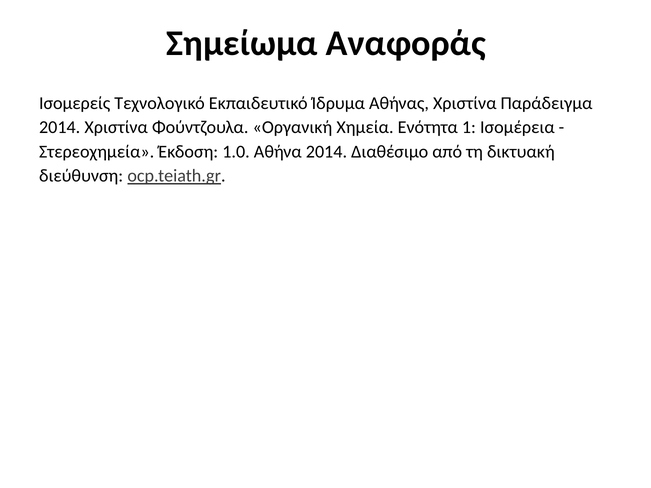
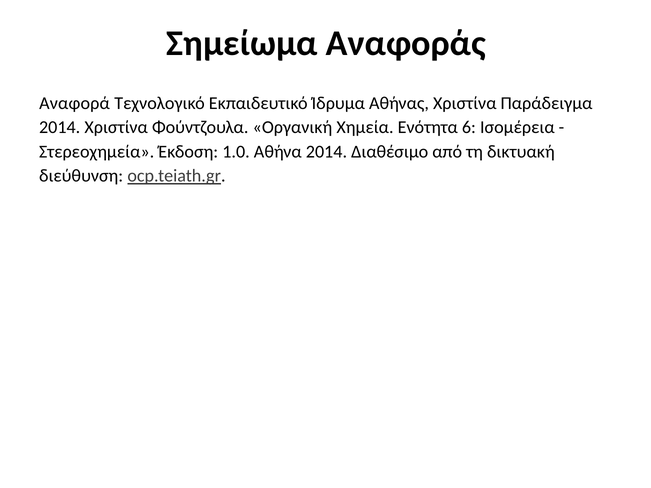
Ισομερείς: Ισομερείς -> Αναφορά (75, 103)
1: 1 -> 6 (469, 127)
